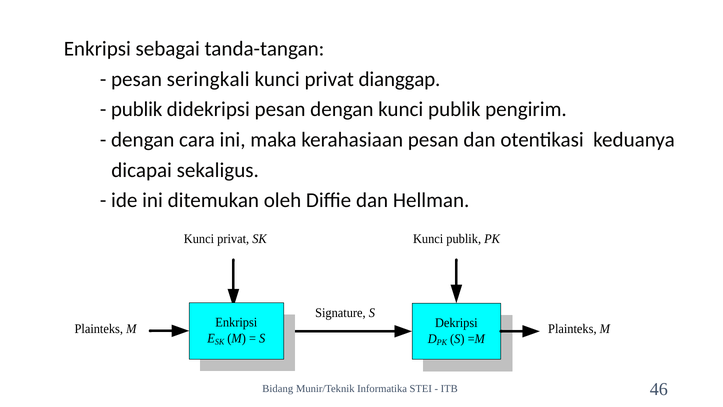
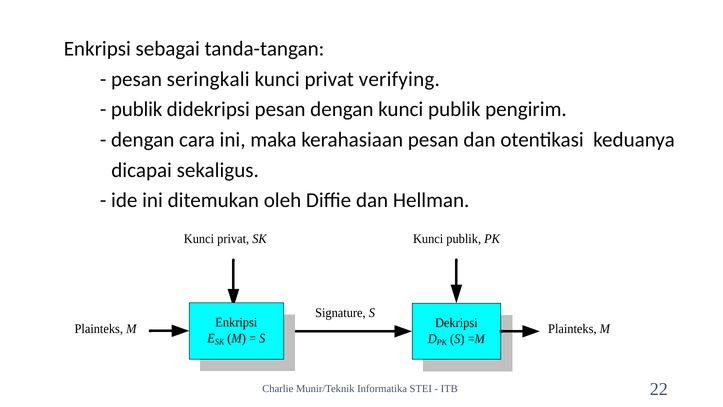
dianggap: dianggap -> verifying (399, 79)
Bidang: Bidang -> Charlie (278, 388)
46: 46 -> 22 (659, 389)
